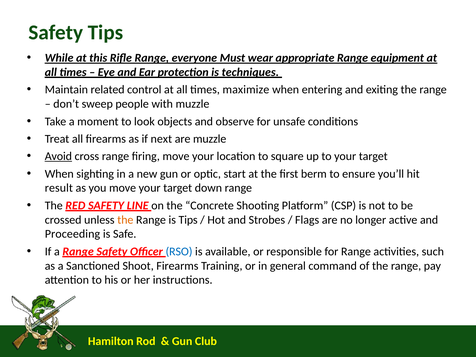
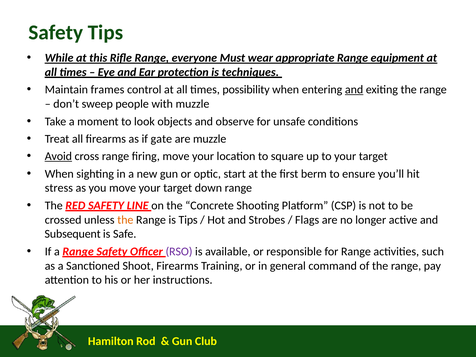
related: related -> frames (108, 90)
maximize: maximize -> possibility (246, 90)
and underline: none -> present (354, 90)
next: next -> gate (161, 139)
result: result -> stress (59, 188)
Proceeding: Proceeding -> Subsequent (73, 234)
RSO colour: blue -> purple (179, 251)
